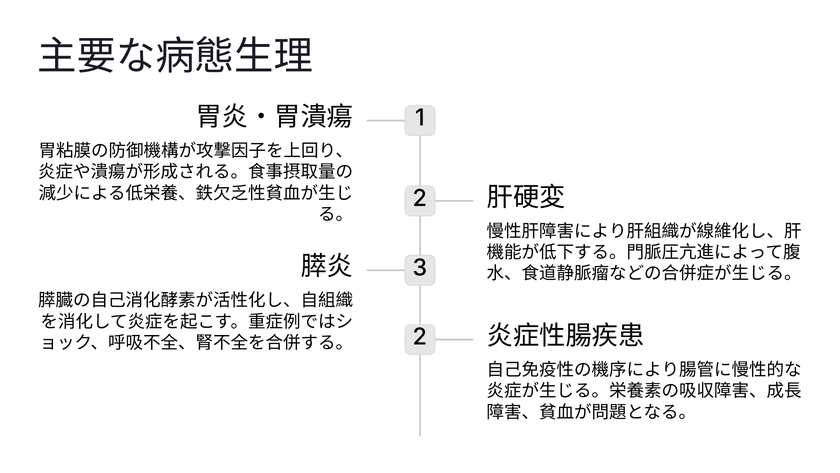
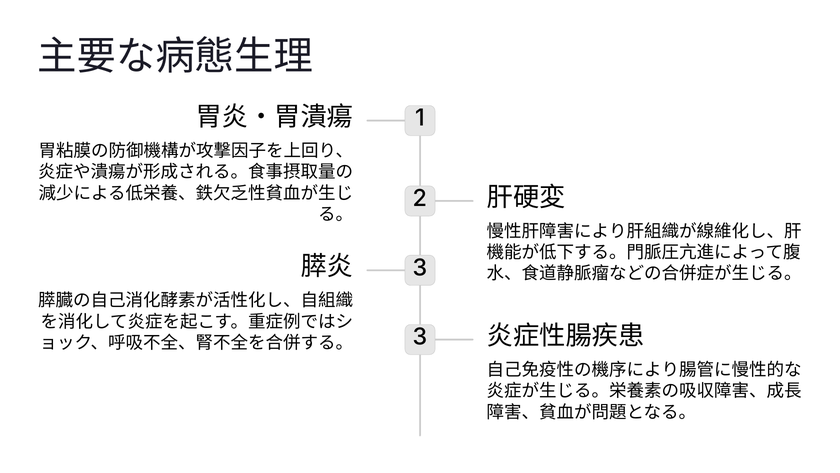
2: 2 -> 3 (420, 337)
